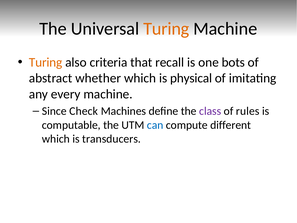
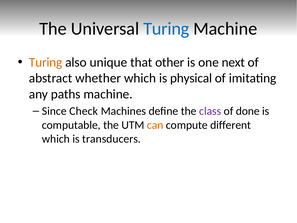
Turing colour: orange -> blue (166, 29)
criteria: criteria -> unique (108, 62)
recall: recall -> other (170, 62)
bots: bots -> next (233, 62)
every: every -> paths (66, 94)
rules: rules -> done (248, 111)
can colour: blue -> orange (155, 125)
